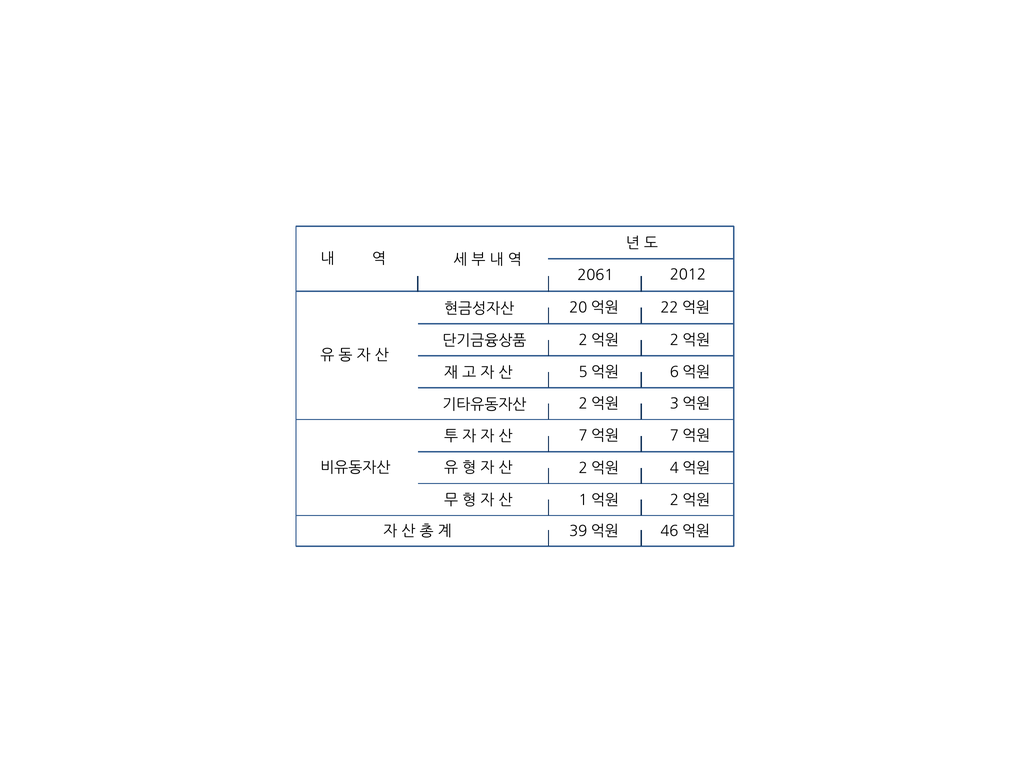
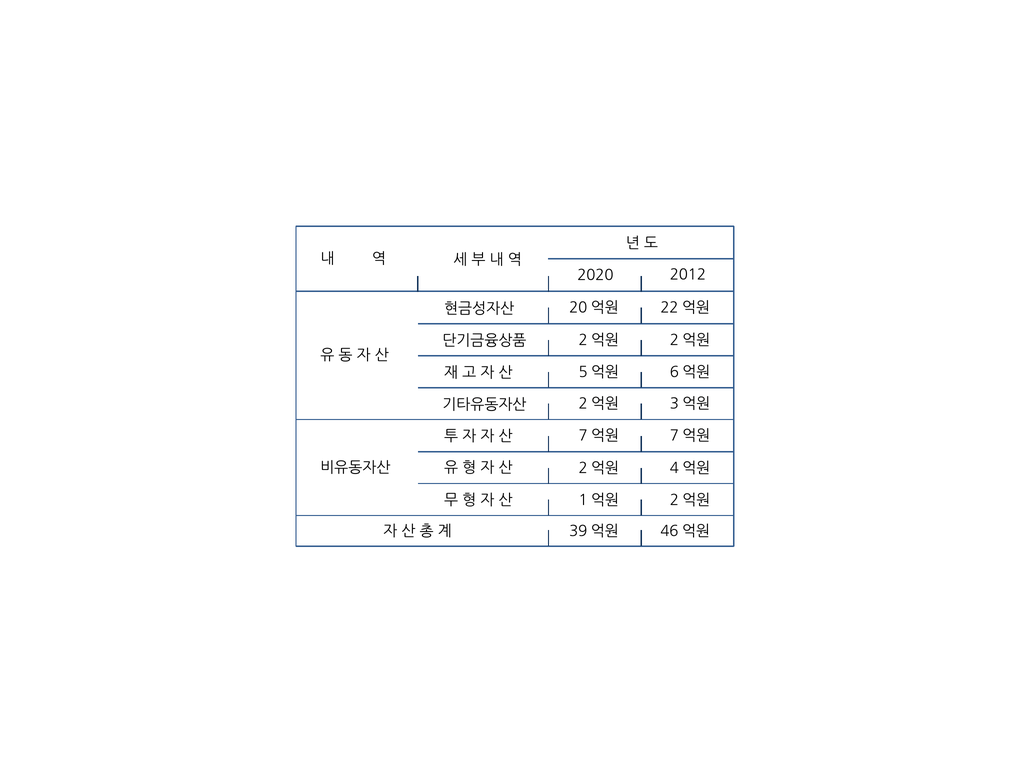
2061: 2061 -> 2020 (595, 275)
